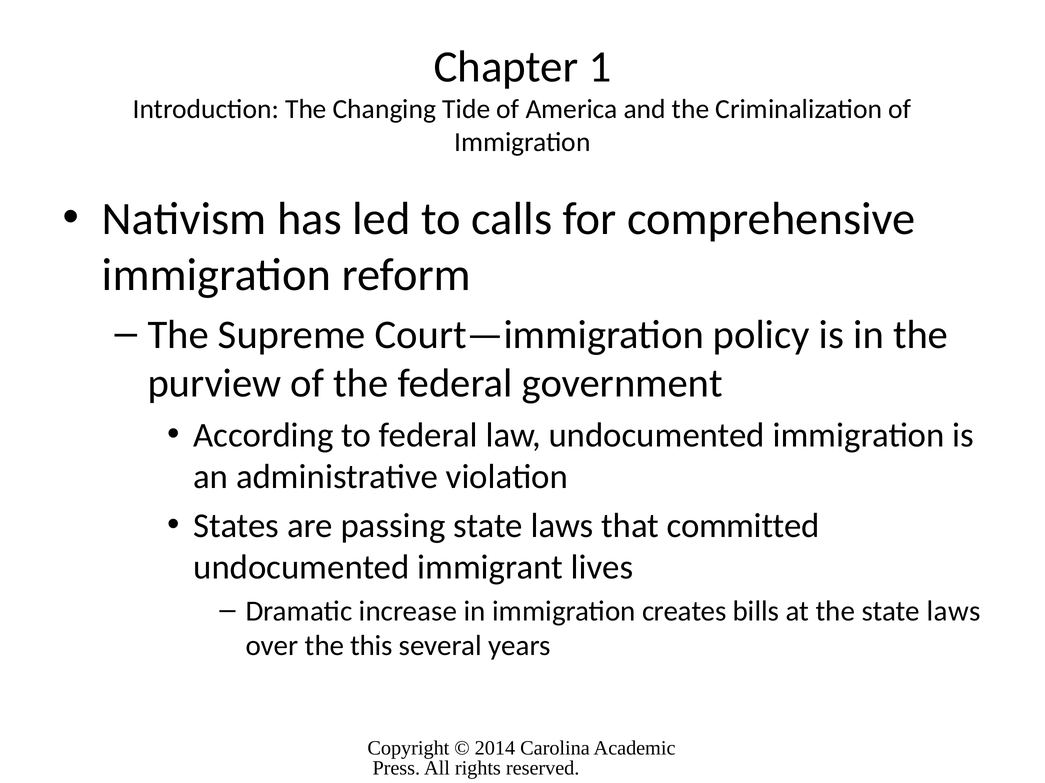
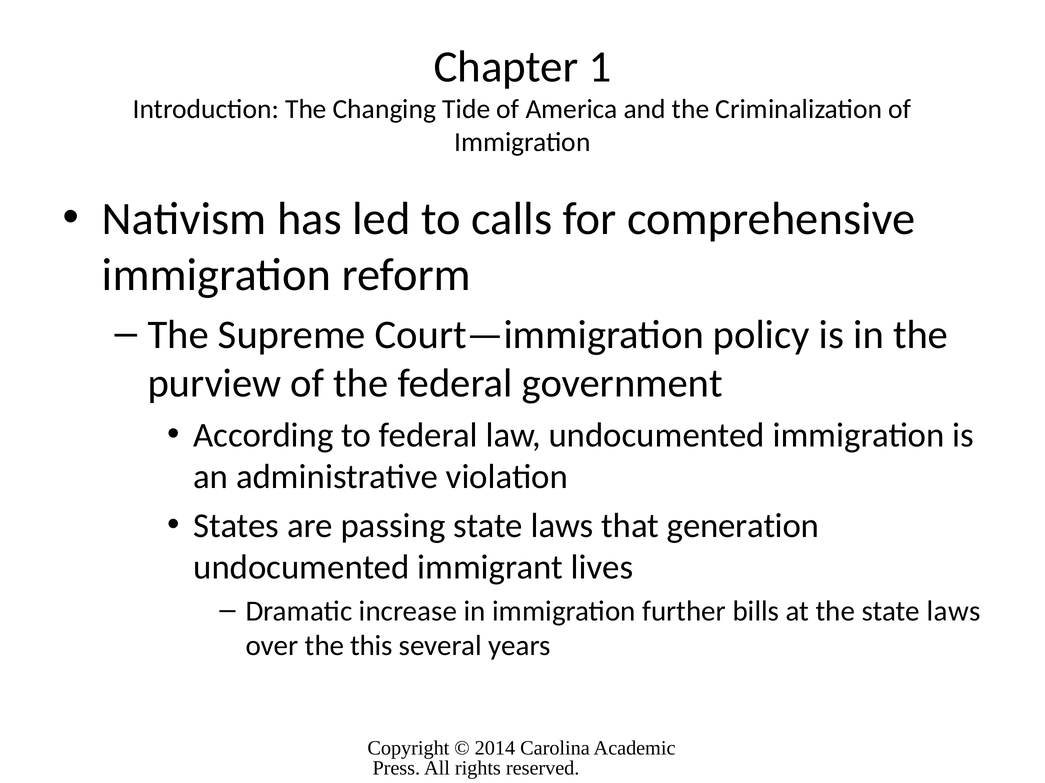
committed: committed -> generation (743, 526)
creates: creates -> further (684, 612)
